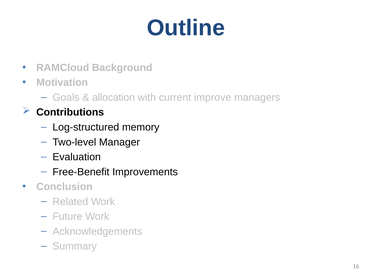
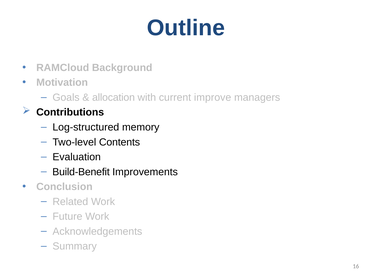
Manager: Manager -> Contents (120, 142)
Free-Benefit: Free-Benefit -> Build-Benefit (81, 172)
